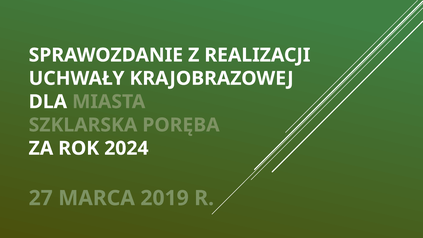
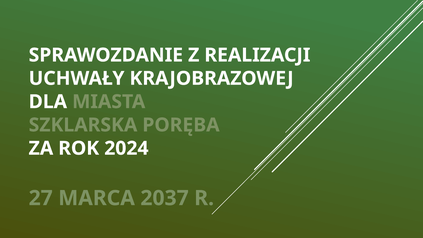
2019: 2019 -> 2037 (165, 198)
